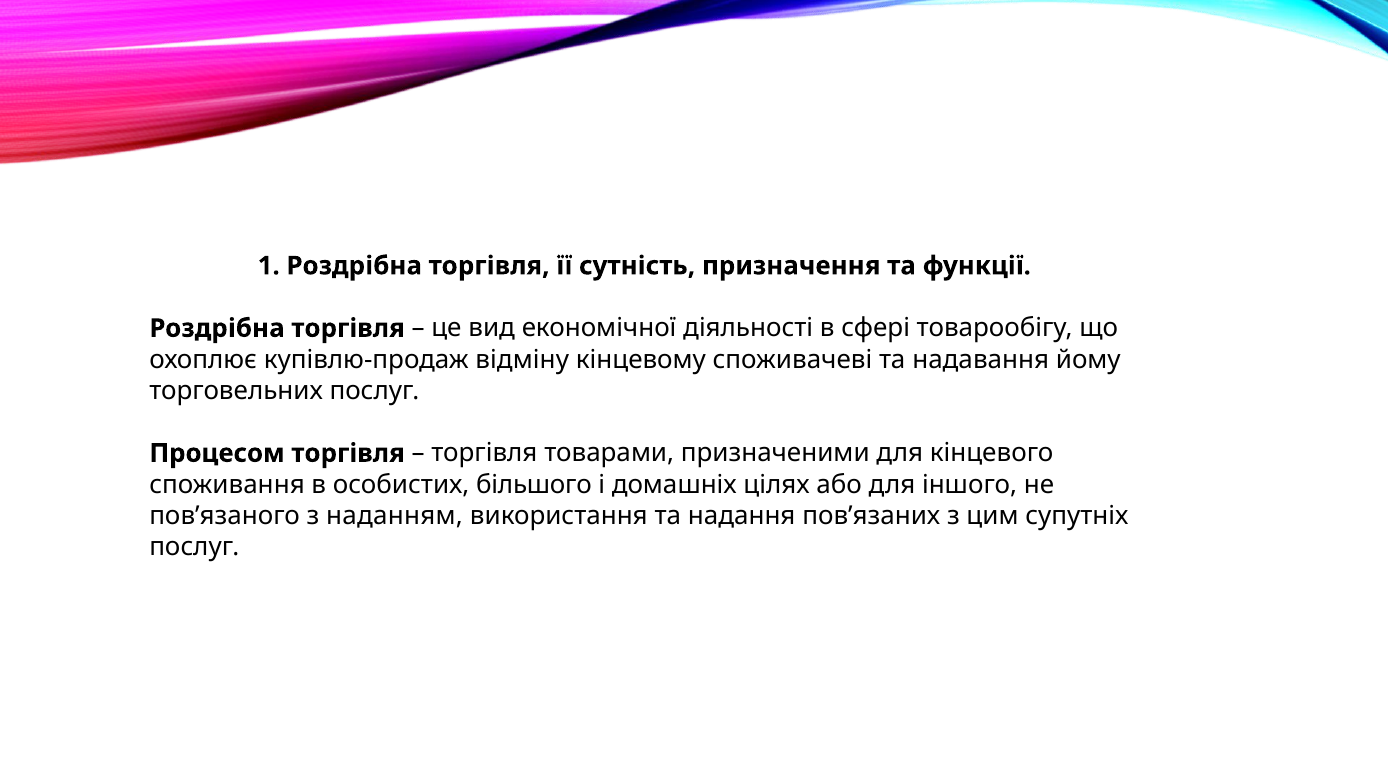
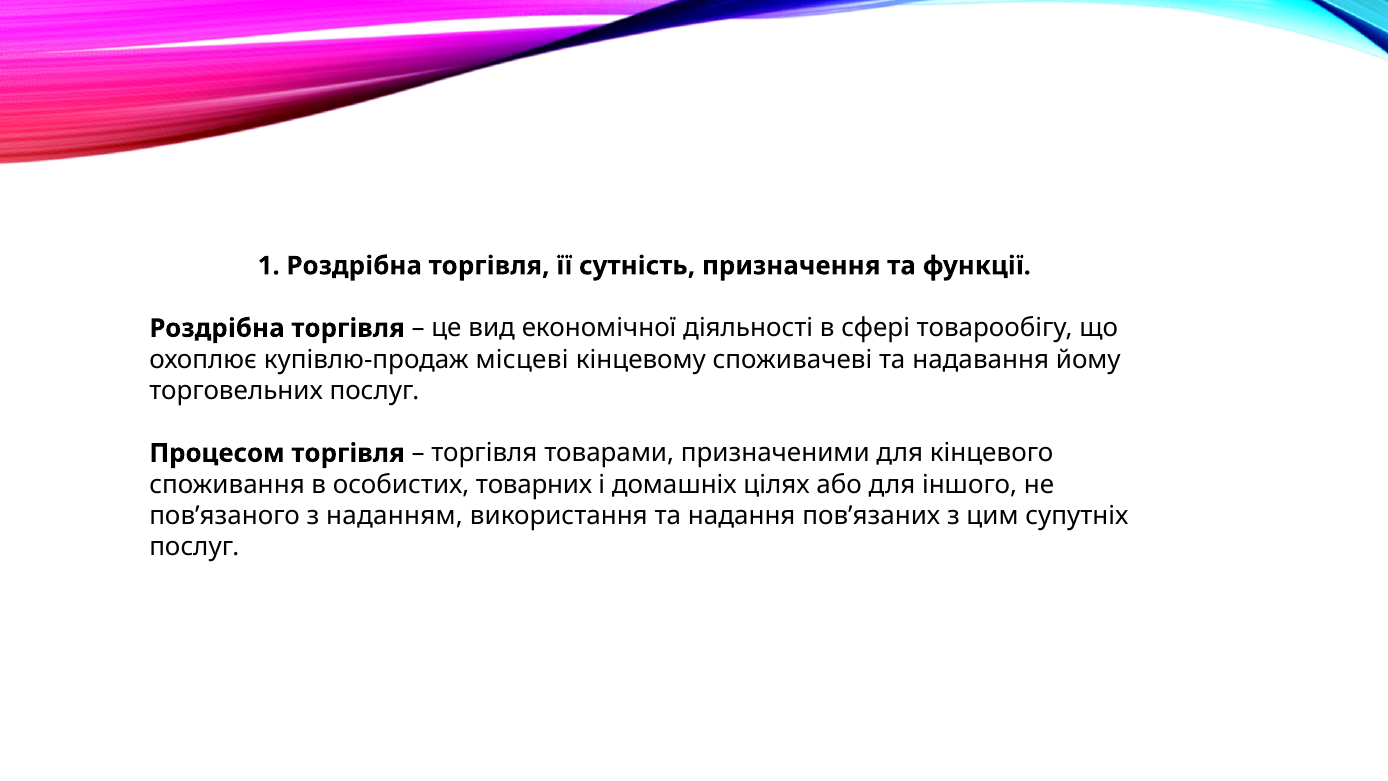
відміну: відміну -> місцеві (522, 359)
більшого: більшого -> товарних (534, 484)
